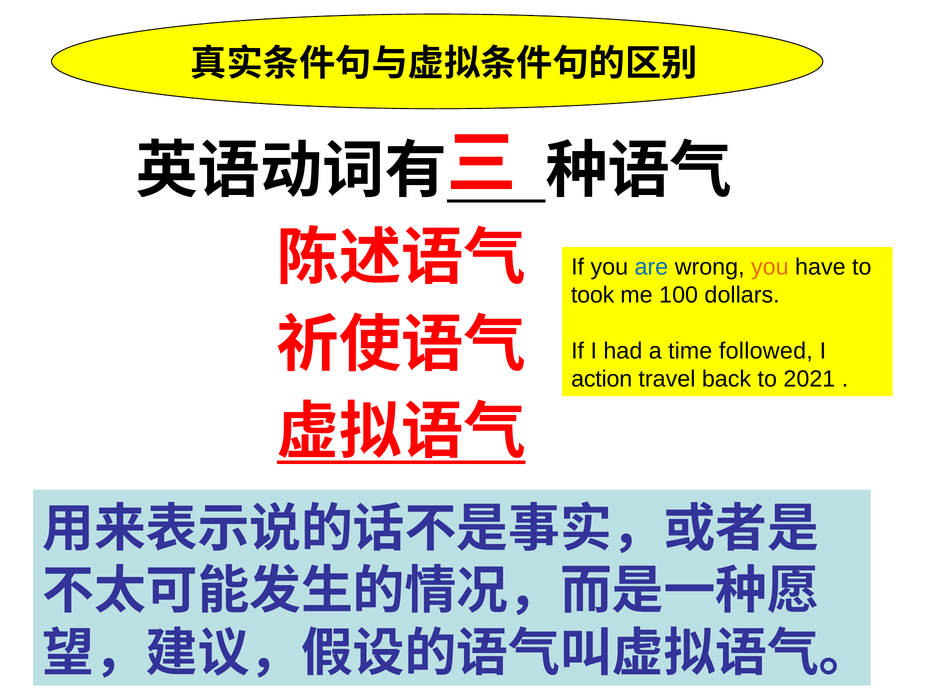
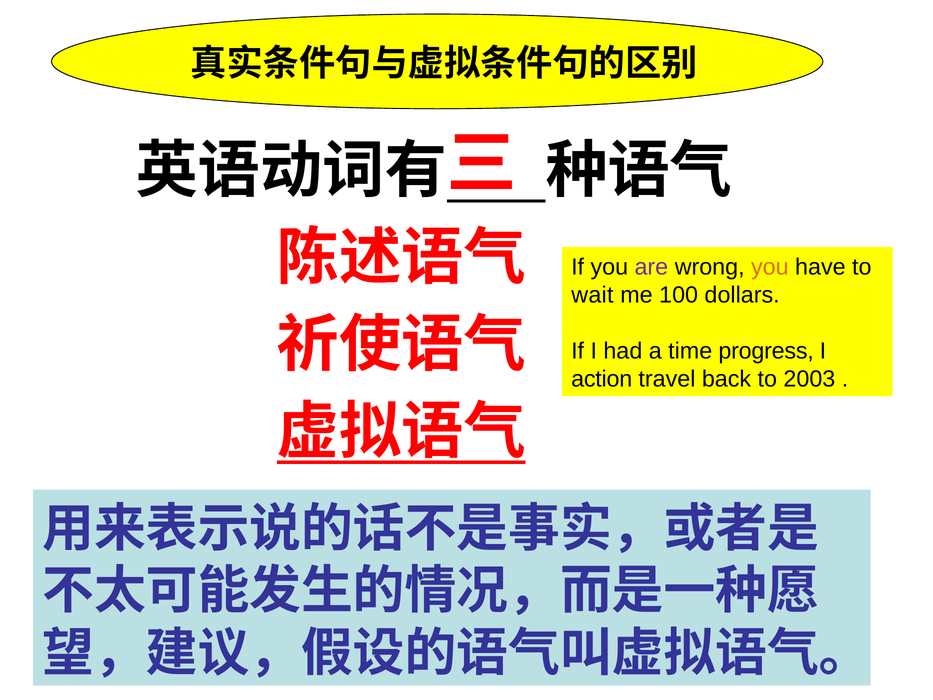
are colour: blue -> purple (651, 267)
took: took -> wait (592, 295)
followed: followed -> progress (766, 351)
2021: 2021 -> 2003 (809, 379)
